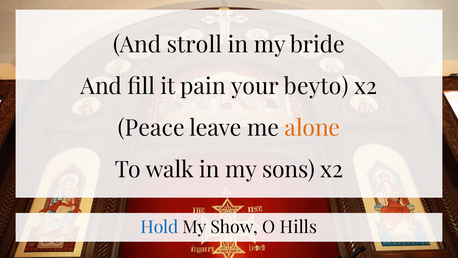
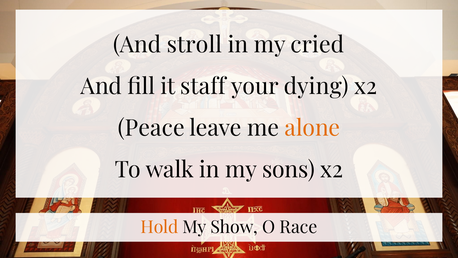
bride: bride -> cried (317, 45)
pain: pain -> staff (203, 86)
beyto: beyto -> dying (316, 86)
Hold colour: blue -> orange (159, 227)
Hills: Hills -> Race (299, 227)
